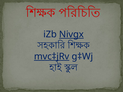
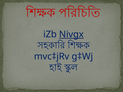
mvc‡jRv underline: present -> none (52, 57)
